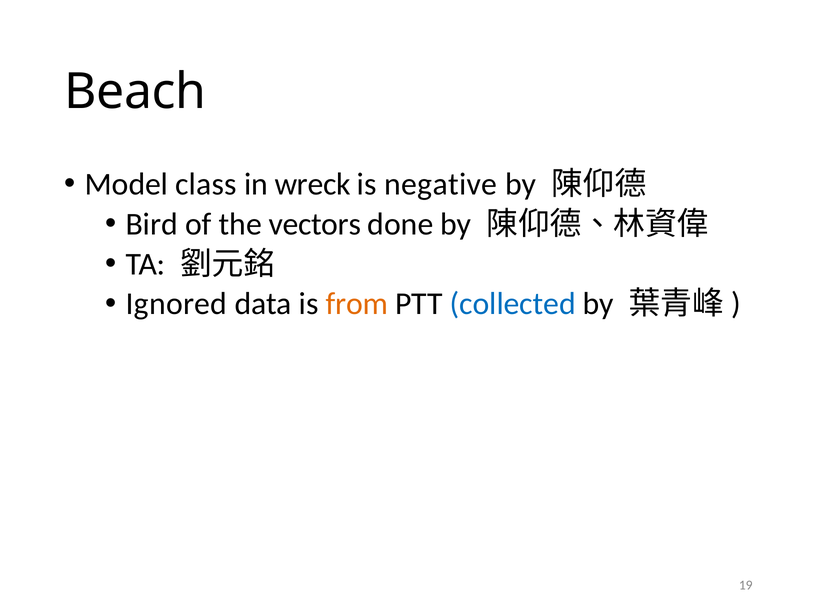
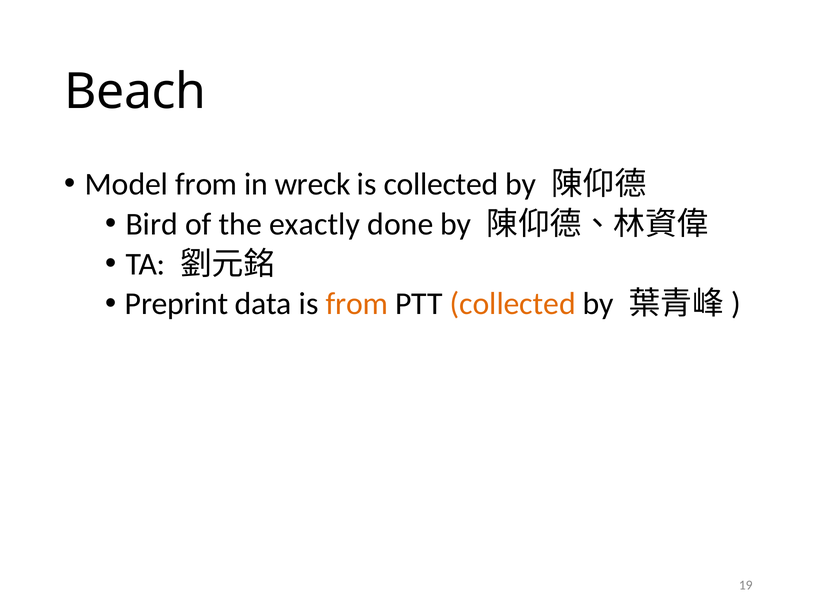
Model class: class -> from (206, 184)
is negative: negative -> collected (441, 184)
vectors: vectors -> exactly (315, 224)
Ignored: Ignored -> Preprint (177, 304)
collected colour: blue -> orange (513, 304)
